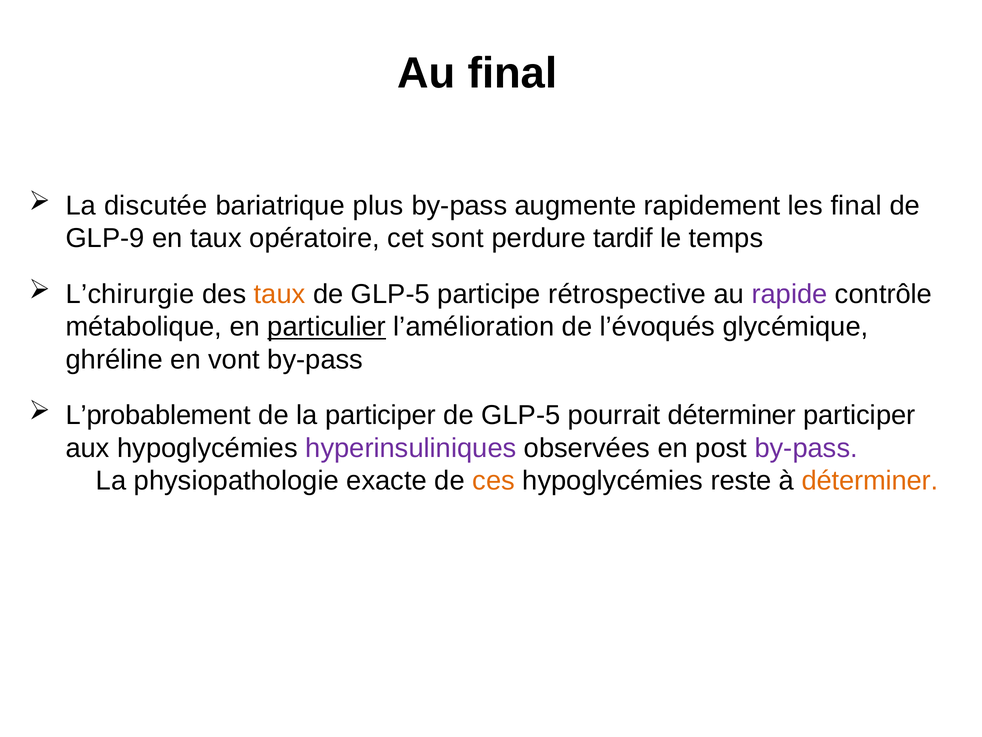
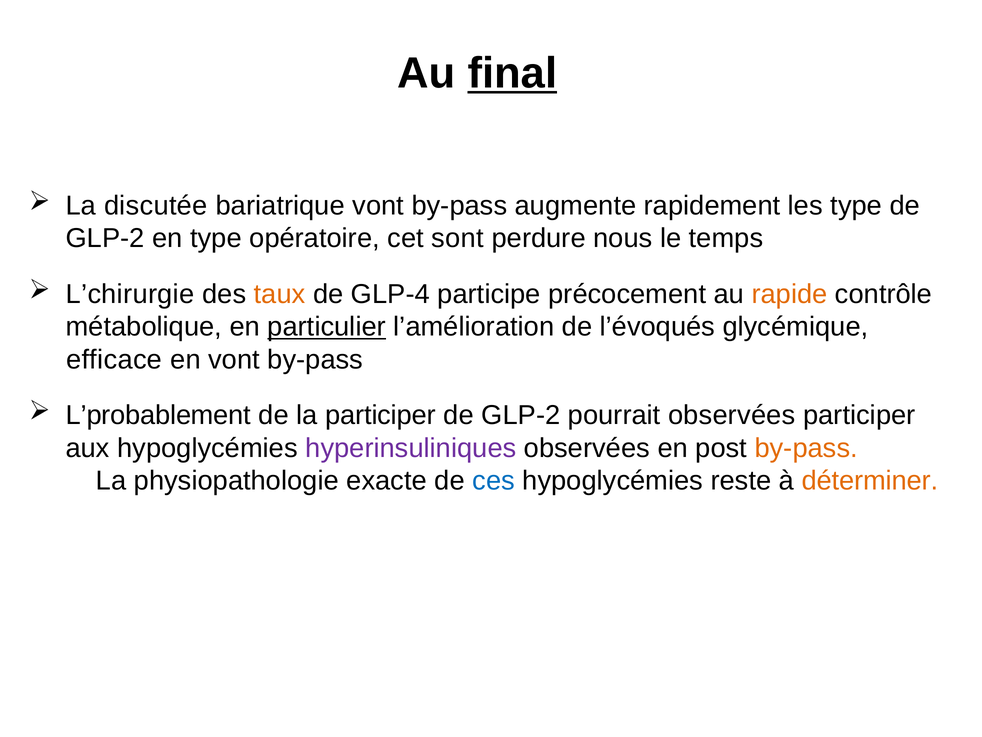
final underline: none -> present (512, 74)
bariatrique plus: plus -> vont (378, 206)
les final: final -> type (856, 206)
GLP-9: GLP-9 -> GLP-2 (105, 238)
en taux: taux -> type (216, 238)
tardif: tardif -> nous (623, 238)
GLP-5: GLP-5 -> GLP-4 (390, 294)
rétrospective: rétrospective -> précocement (627, 294)
rapide colour: purple -> orange (790, 294)
ghréline: ghréline -> efficace (114, 359)
GLP-5: GLP-5 -> GLP-2 (521, 415)
pourrait déterminer: déterminer -> observées (732, 415)
by-pass colour: purple -> orange (806, 448)
ces colour: orange -> blue (494, 481)
